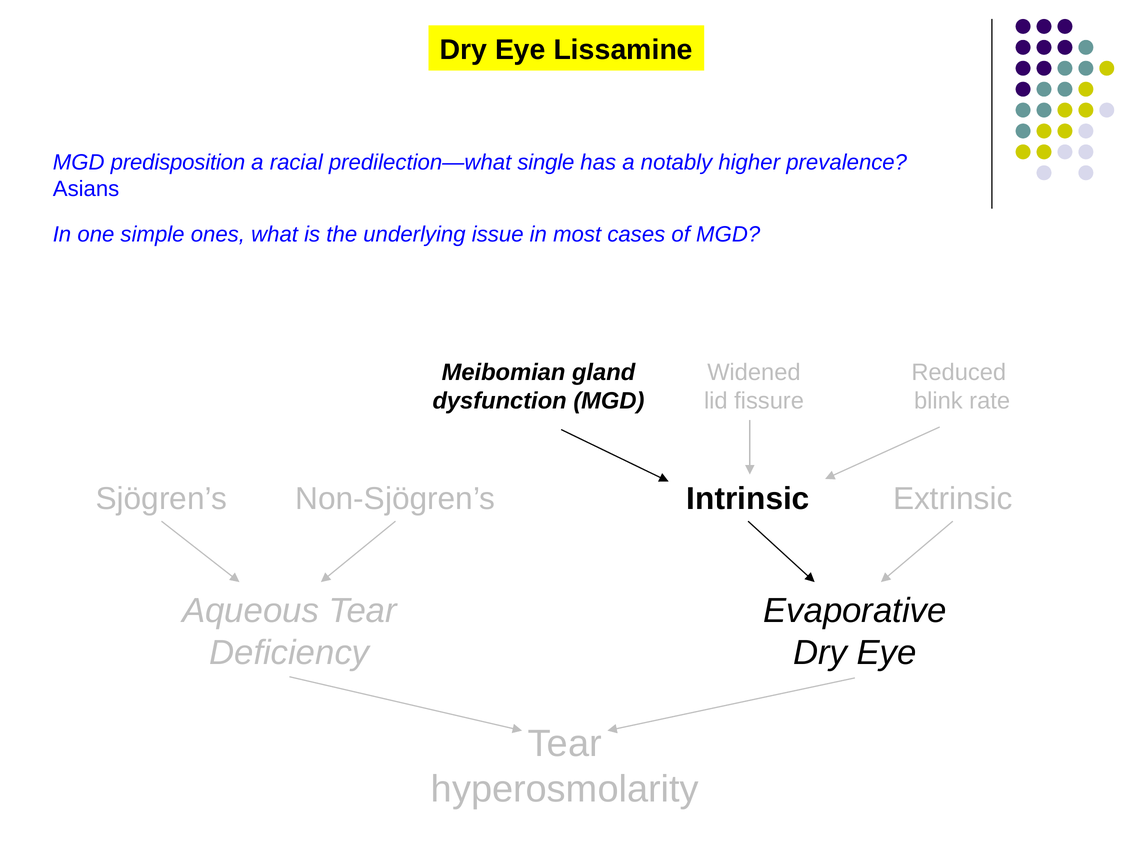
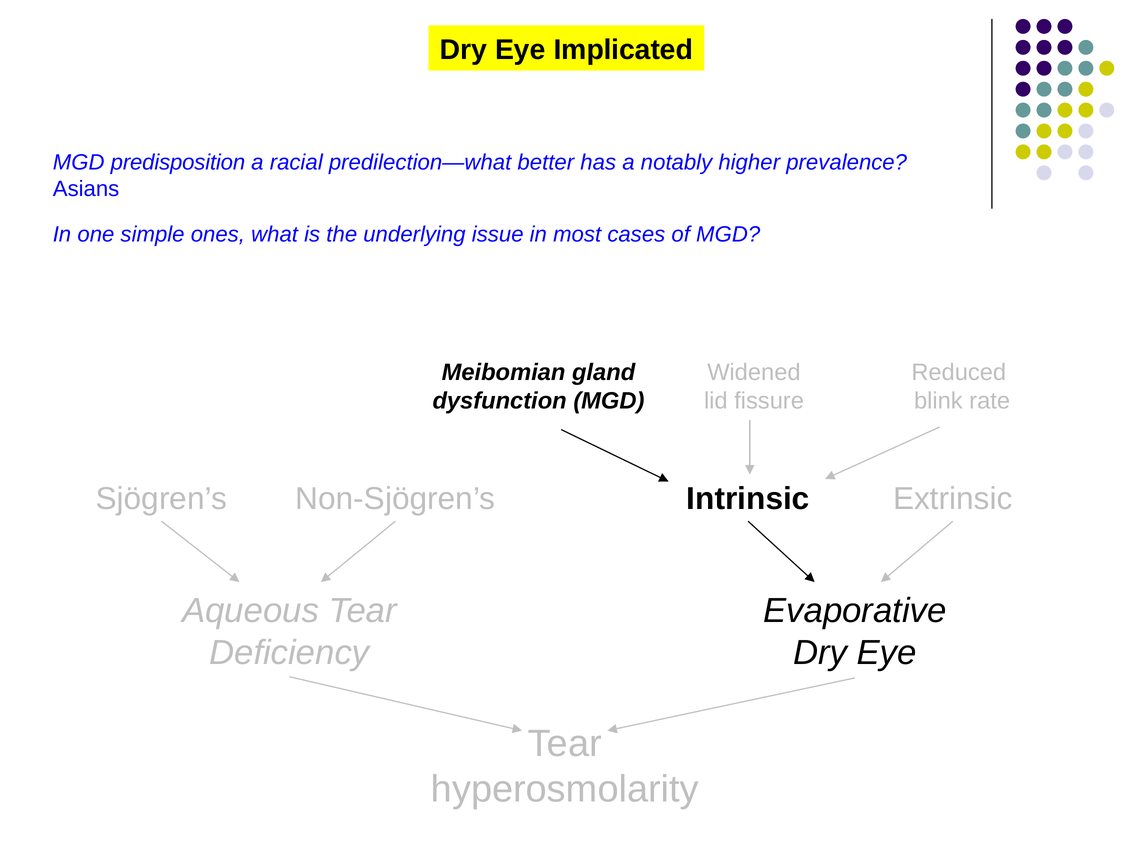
Lissamine: Lissamine -> Implicated (623, 50)
single: single -> better (546, 163)
